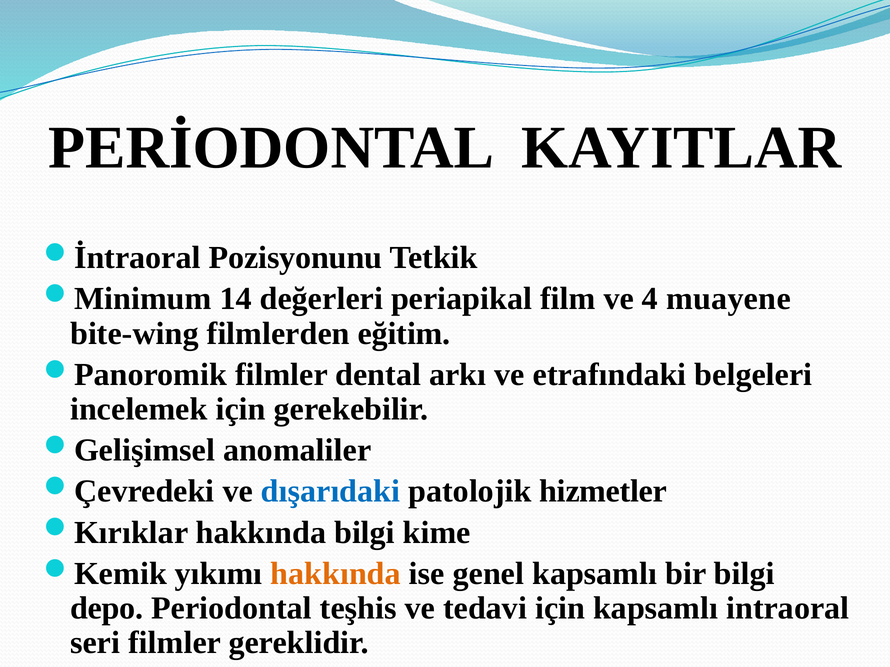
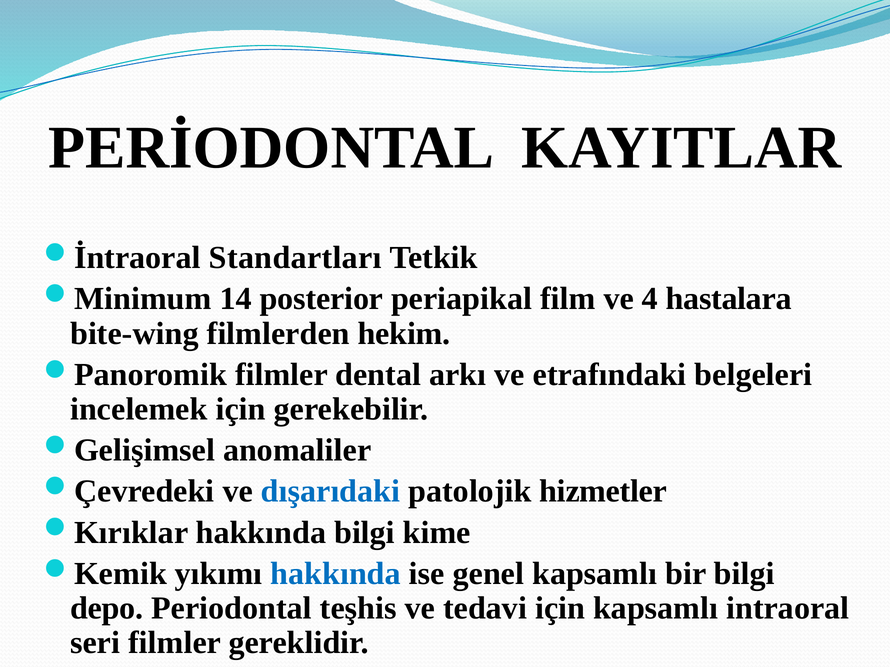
Pozisyonunu: Pozisyonunu -> Standartları (295, 258)
değerleri: değerleri -> posterior (321, 299)
muayene: muayene -> hastalara (729, 299)
eğitim: eğitim -> hekim (404, 334)
hakkında colour: orange -> blue (336, 574)
